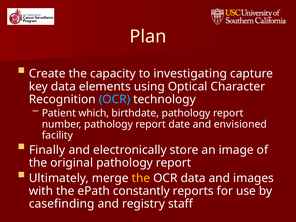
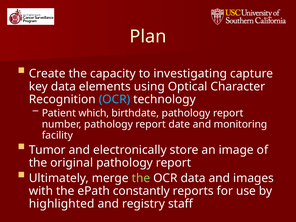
envisioned: envisioned -> monitoring (240, 124)
Finally: Finally -> Tumor (47, 150)
the colour: yellow -> light green (141, 178)
casefinding: casefinding -> highlighted (62, 204)
